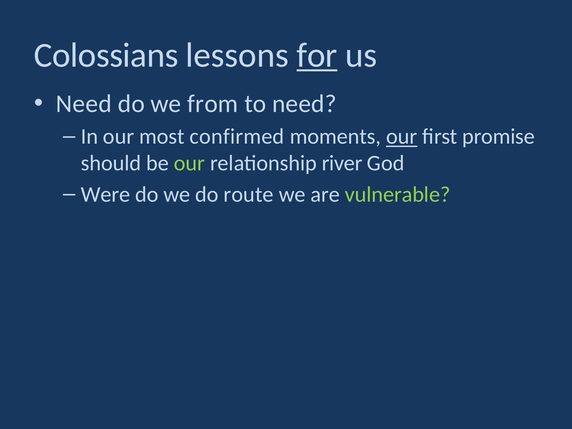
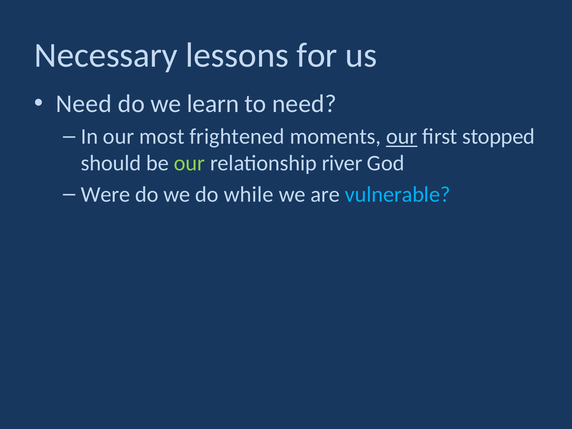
Colossians: Colossians -> Necessary (106, 55)
for underline: present -> none (317, 55)
from: from -> learn (213, 104)
confirmed: confirmed -> frightened (237, 137)
promise: promise -> stopped (499, 137)
route: route -> while (249, 194)
vulnerable colour: light green -> light blue (398, 194)
